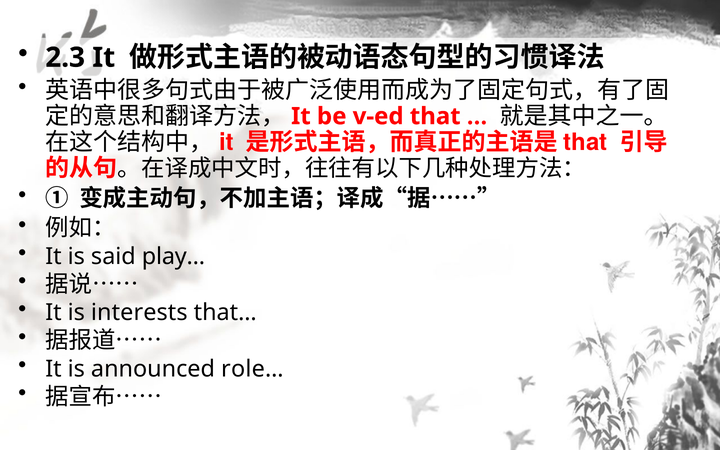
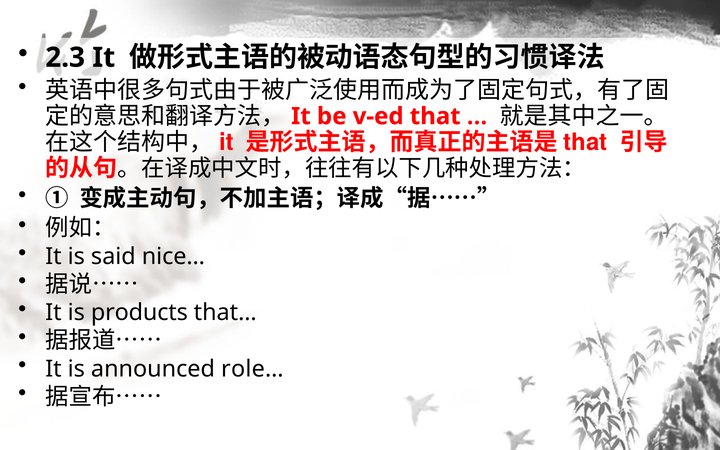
play…: play… -> nice… (173, 257)
interests: interests -> products (139, 313)
